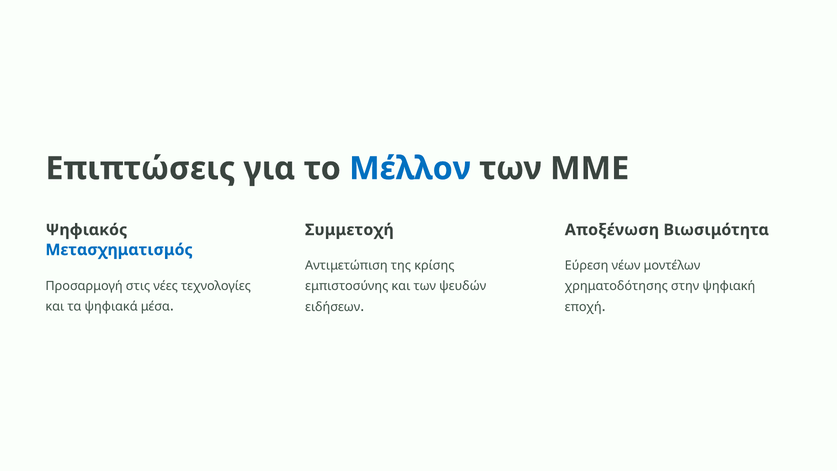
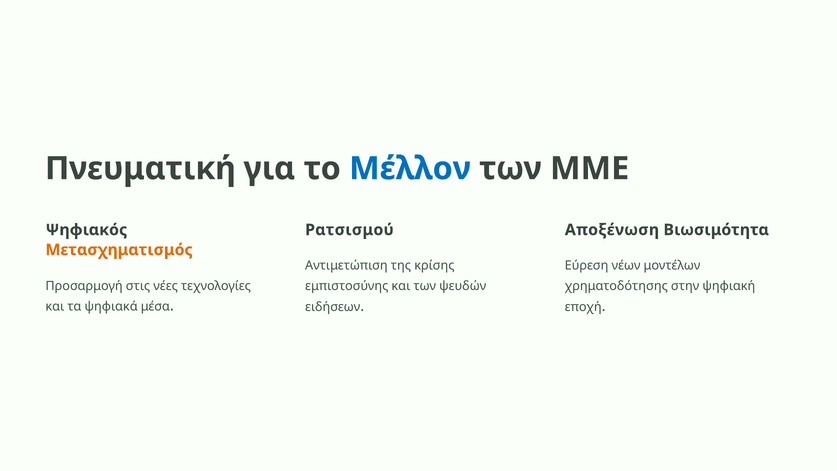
Επιπτώσεις: Επιπτώσεις -> Πνευματική (140, 168)
Συμμετοχή: Συμμετοχή -> Ρατσισμού (349, 230)
Μετασχηματισμός colour: blue -> orange (119, 250)
